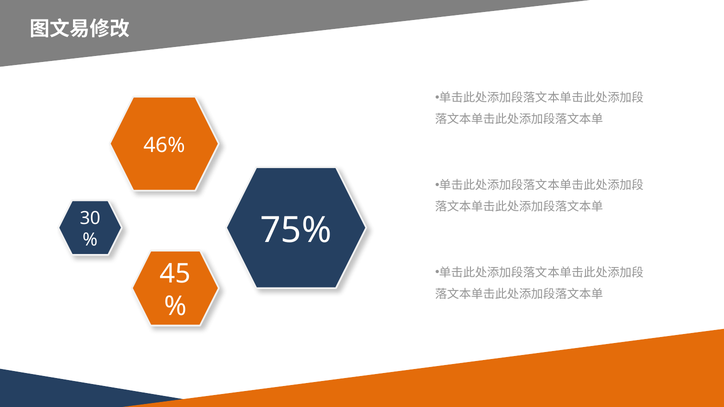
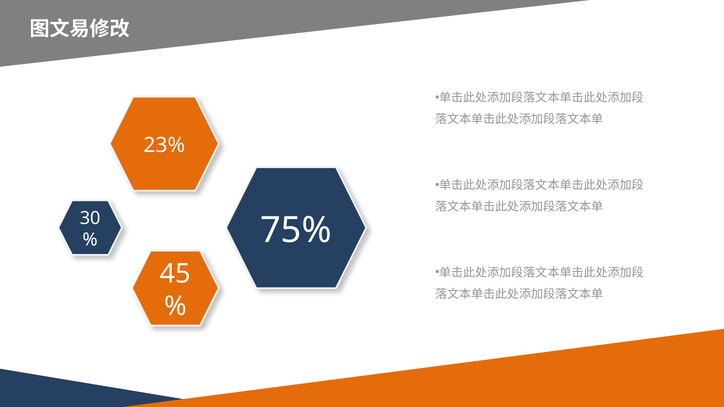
46%: 46% -> 23% (164, 145)
